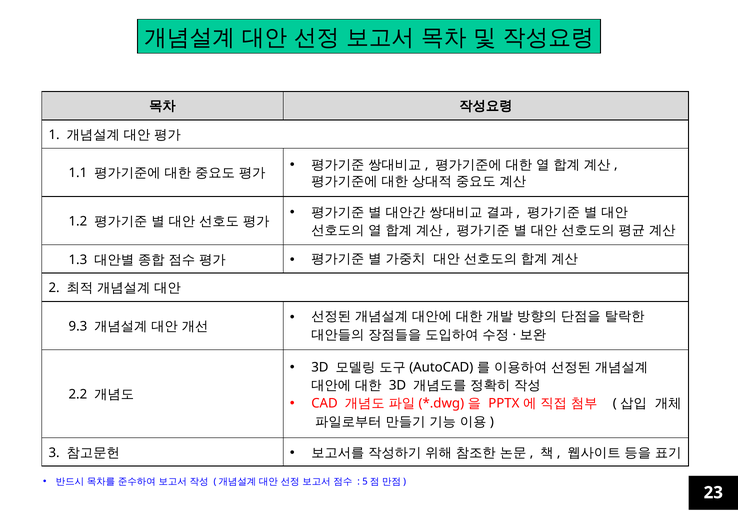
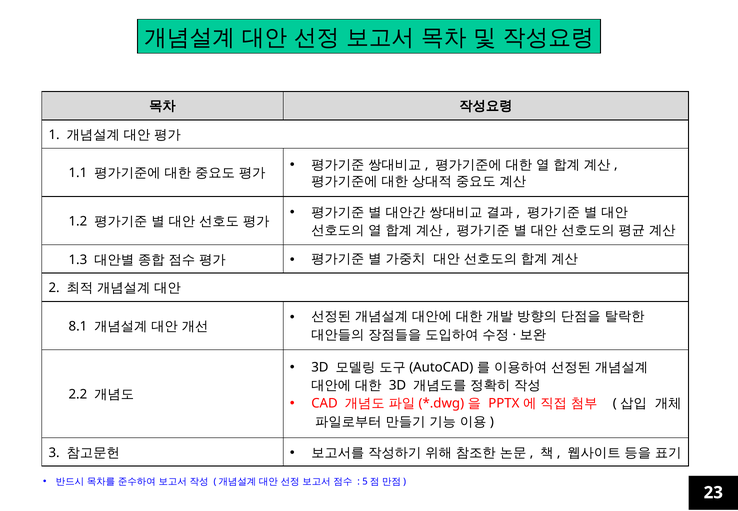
9.3: 9.3 -> 8.1 (78, 326)
